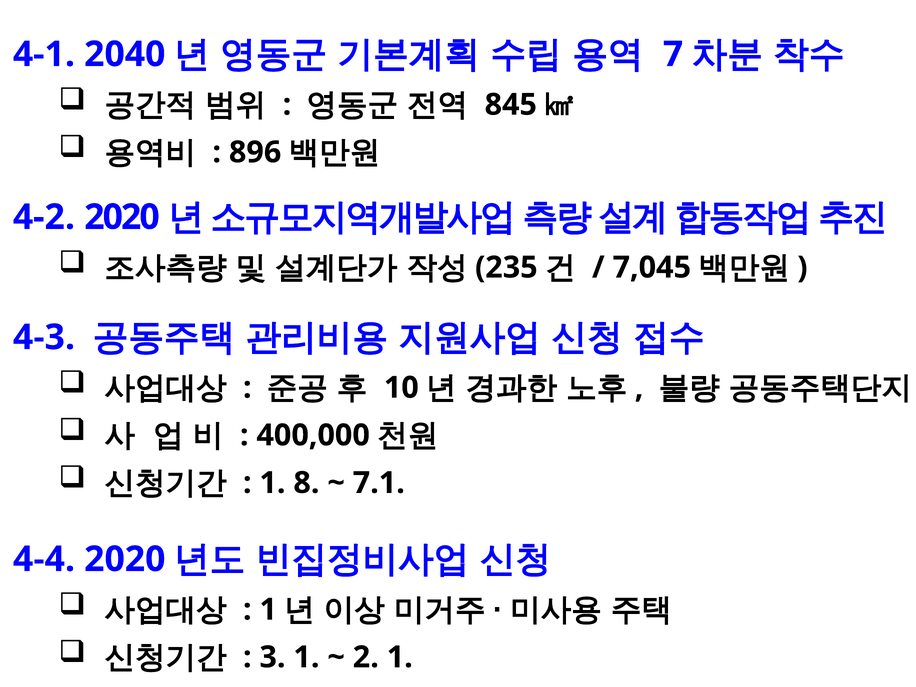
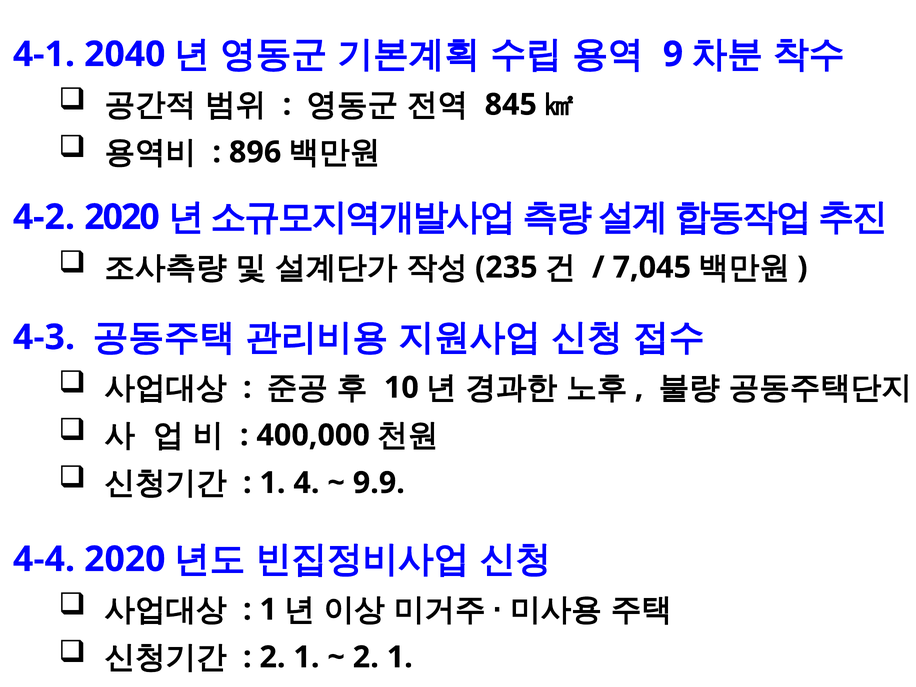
7: 7 -> 9 (673, 54)
8: 8 -> 4 (306, 483)
7.1: 7.1 -> 9.9 (379, 483)
3: 3 -> 2 (272, 657)
